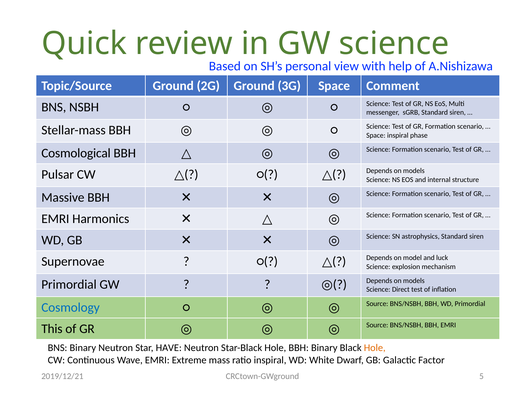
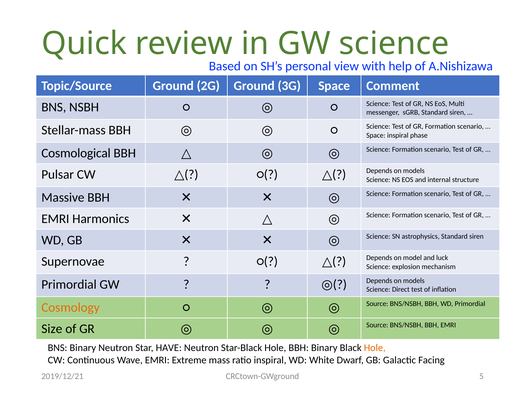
Cosmology colour: blue -> orange (71, 307)
This: This -> Size (52, 328)
Factor: Factor -> Facing (431, 360)
